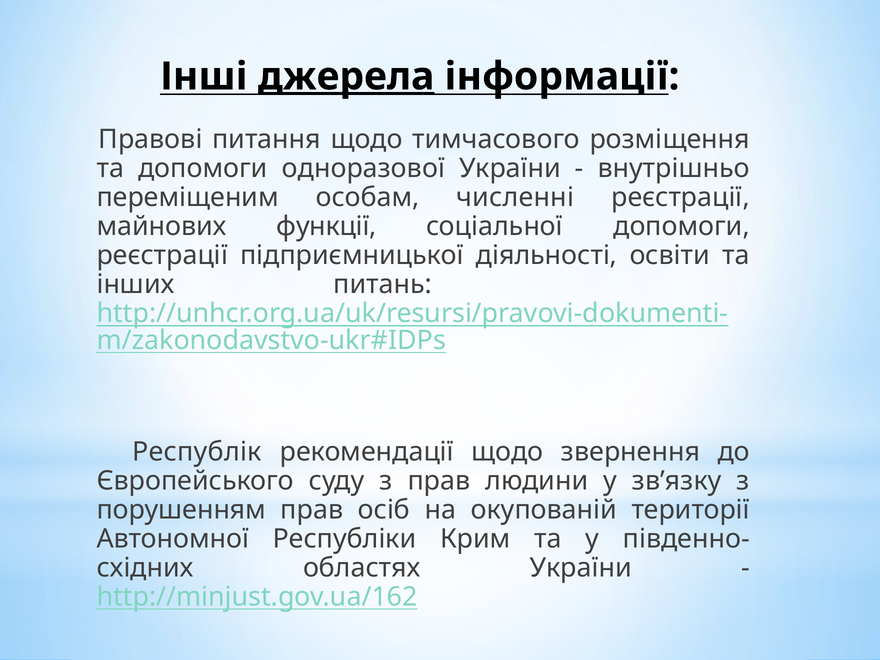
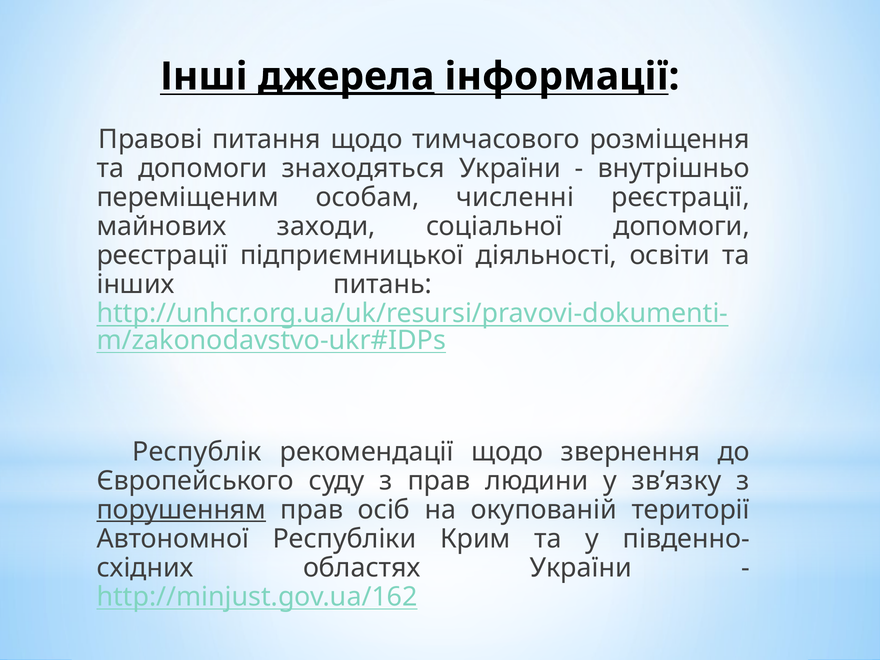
одноразової: одноразової -> знаходяться (363, 168)
функції: функції -> заходи (326, 226)
порушенням underline: none -> present (181, 510)
